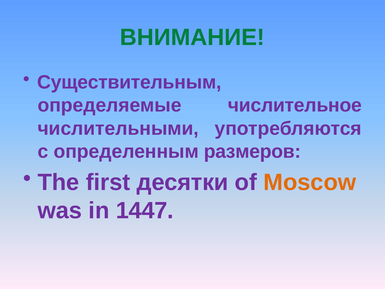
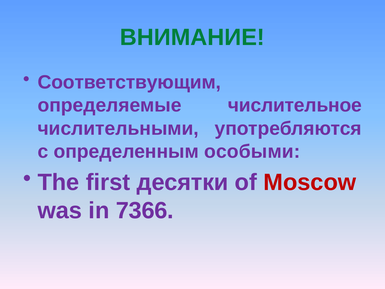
Существительным: Существительным -> Соответствующим (129, 82)
размеров: размеров -> особыми (252, 151)
Moscow colour: orange -> red (310, 182)
1447: 1447 -> 7366 (145, 210)
